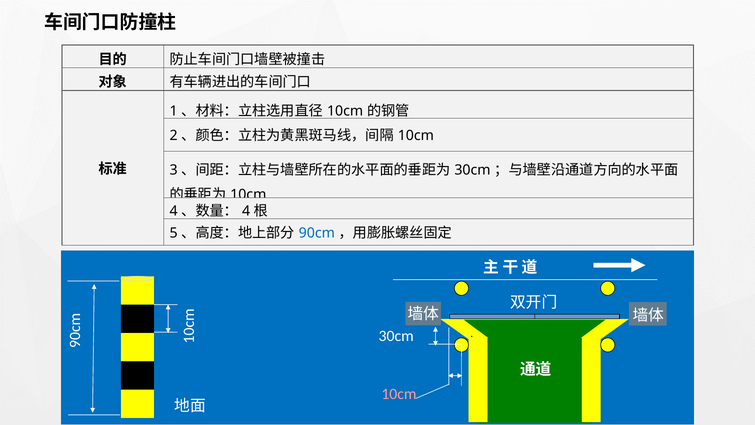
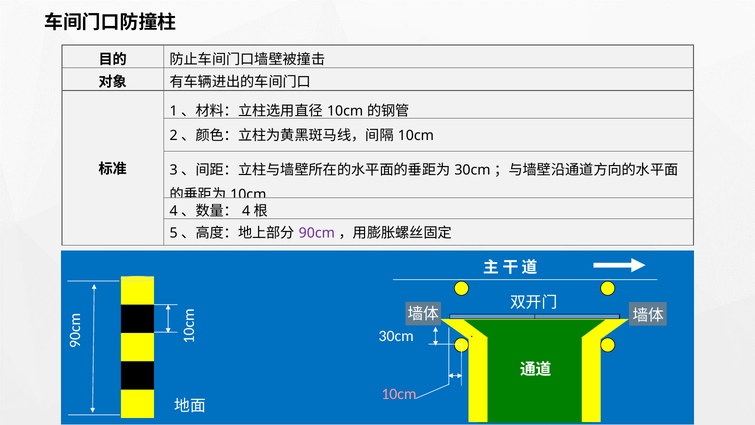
90cm colour: blue -> purple (317, 233)
